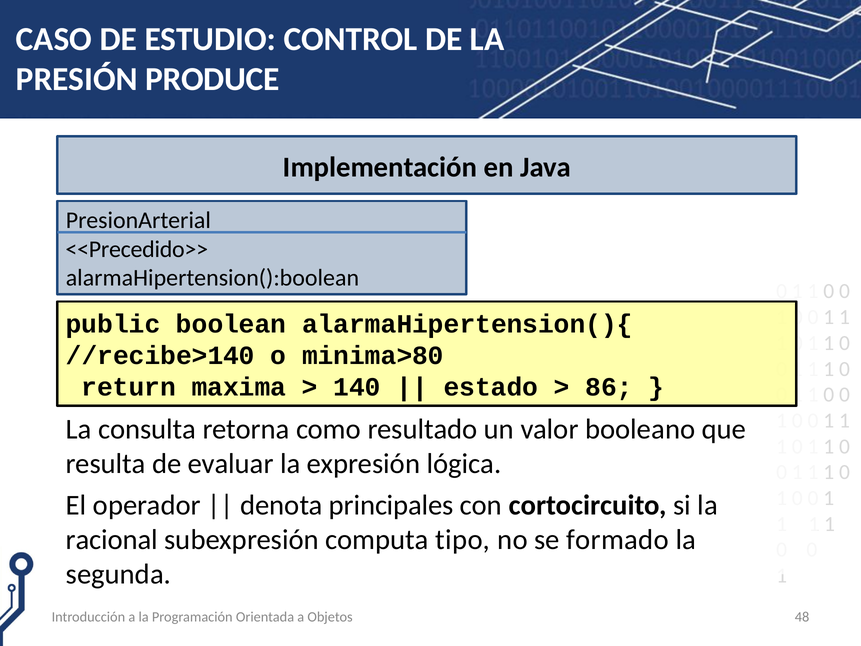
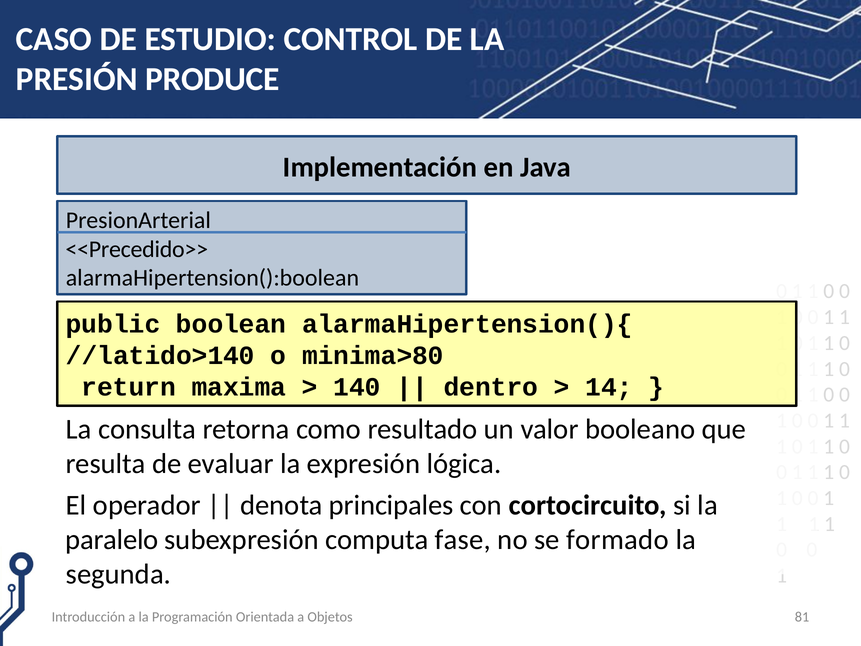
//recibe>140: //recibe>140 -> //latido>140 (160, 355)
estado: estado -> dentro (491, 387)
86: 86 -> 14 (609, 387)
racional: racional -> paralelo (112, 540)
tipo: tipo -> fase (463, 540)
48: 48 -> 81 (802, 617)
